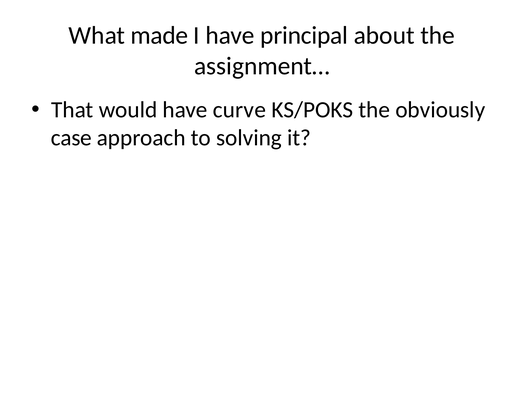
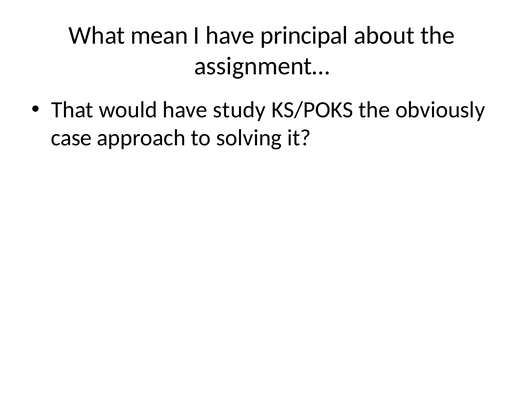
made: made -> mean (159, 35)
curve: curve -> study (239, 110)
